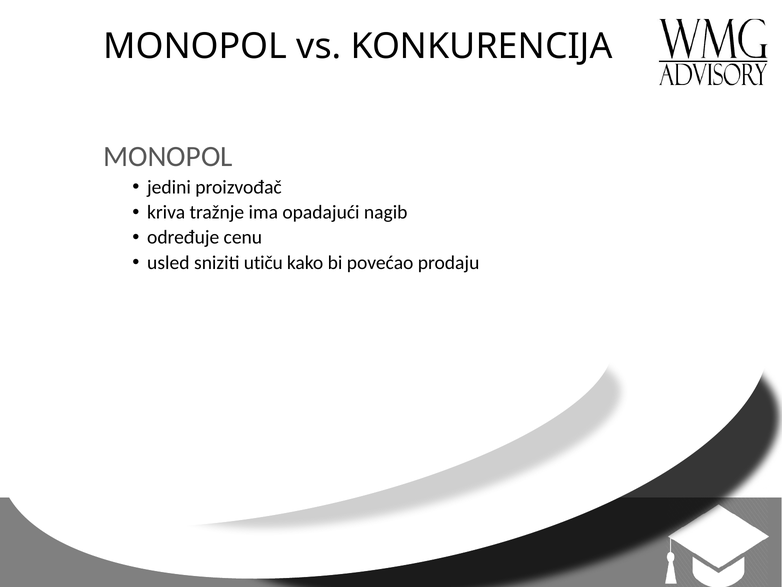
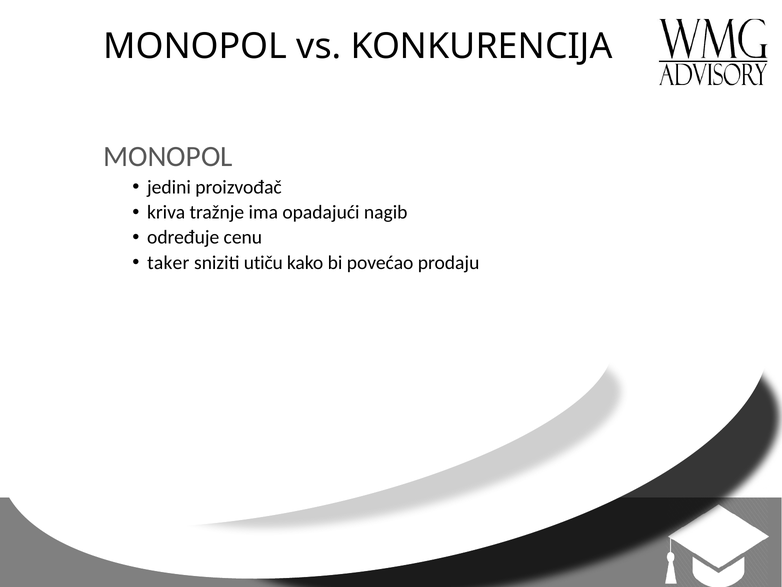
usled: usled -> taker (168, 262)
